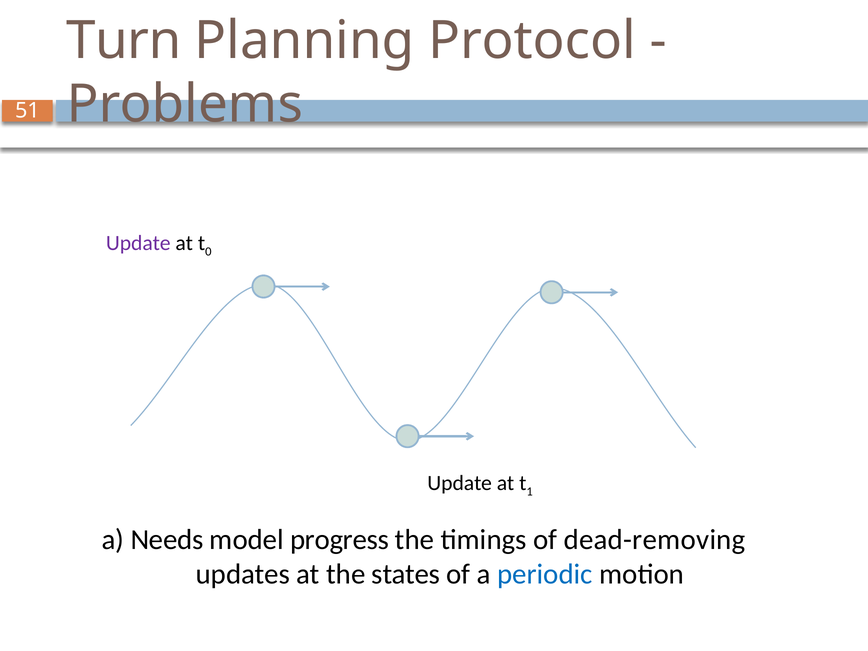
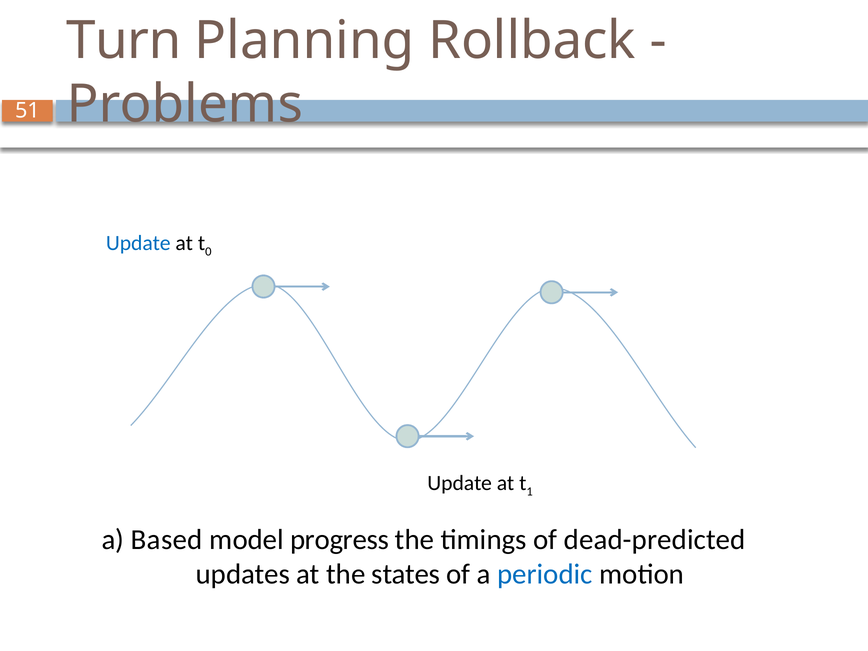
Protocol: Protocol -> Rollback (532, 41)
Update colour: purple -> blue (138, 243)
Needs: Needs -> Based (167, 540)
dead-removing: dead-removing -> dead-predicted (655, 540)
